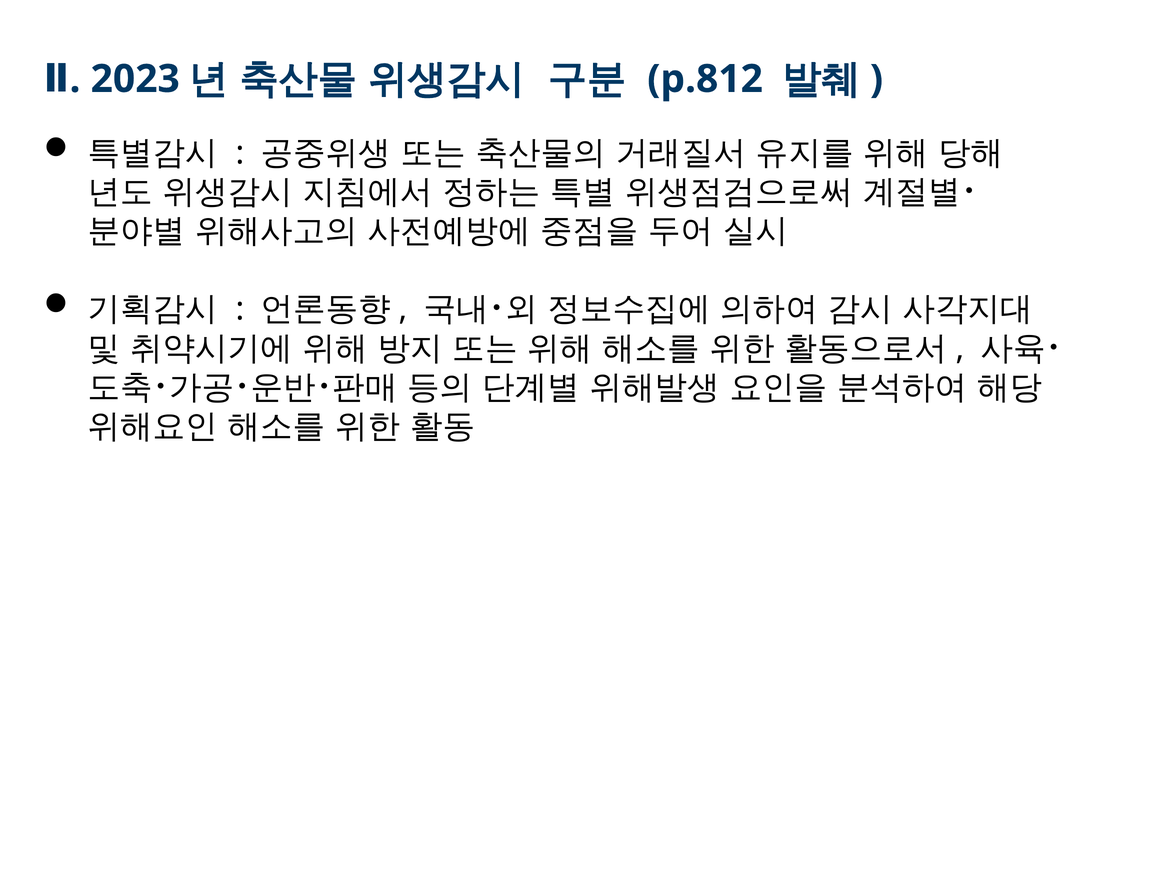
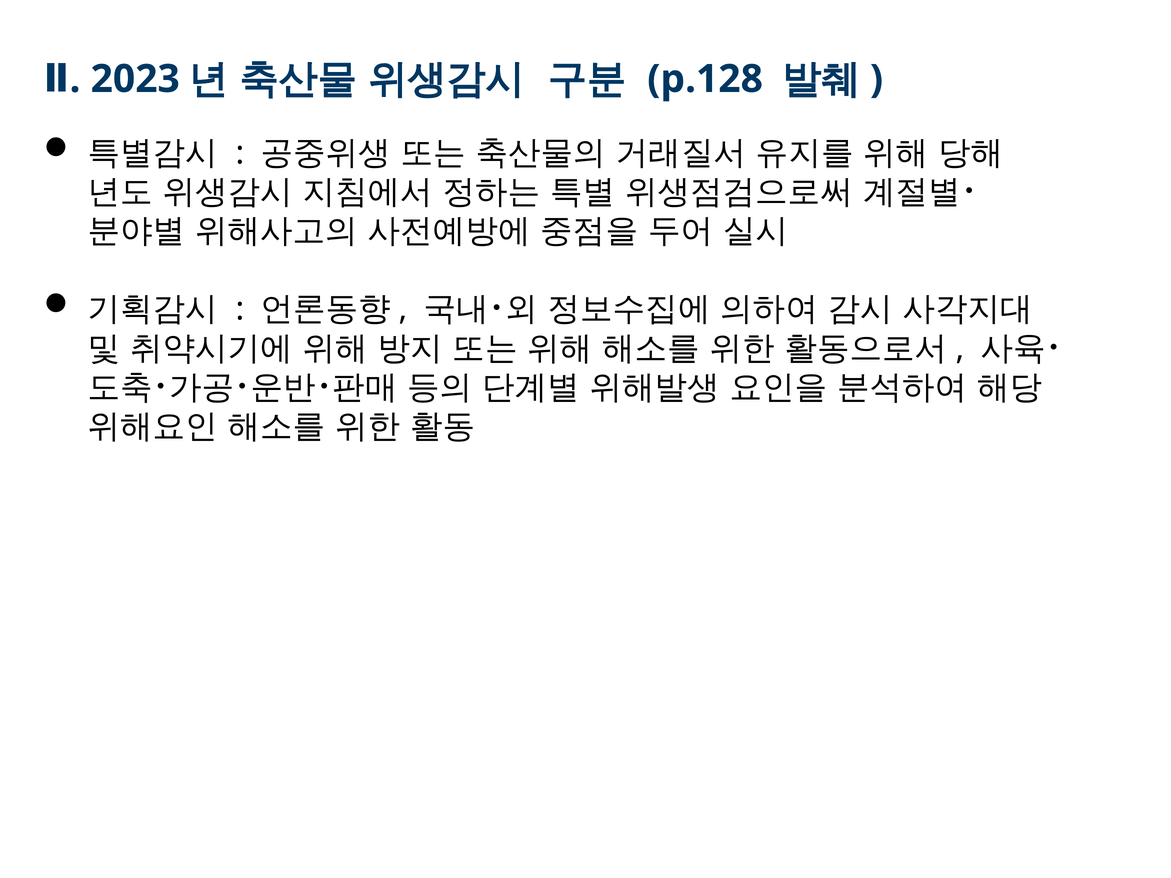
p.812: p.812 -> p.128 (705, 79)
